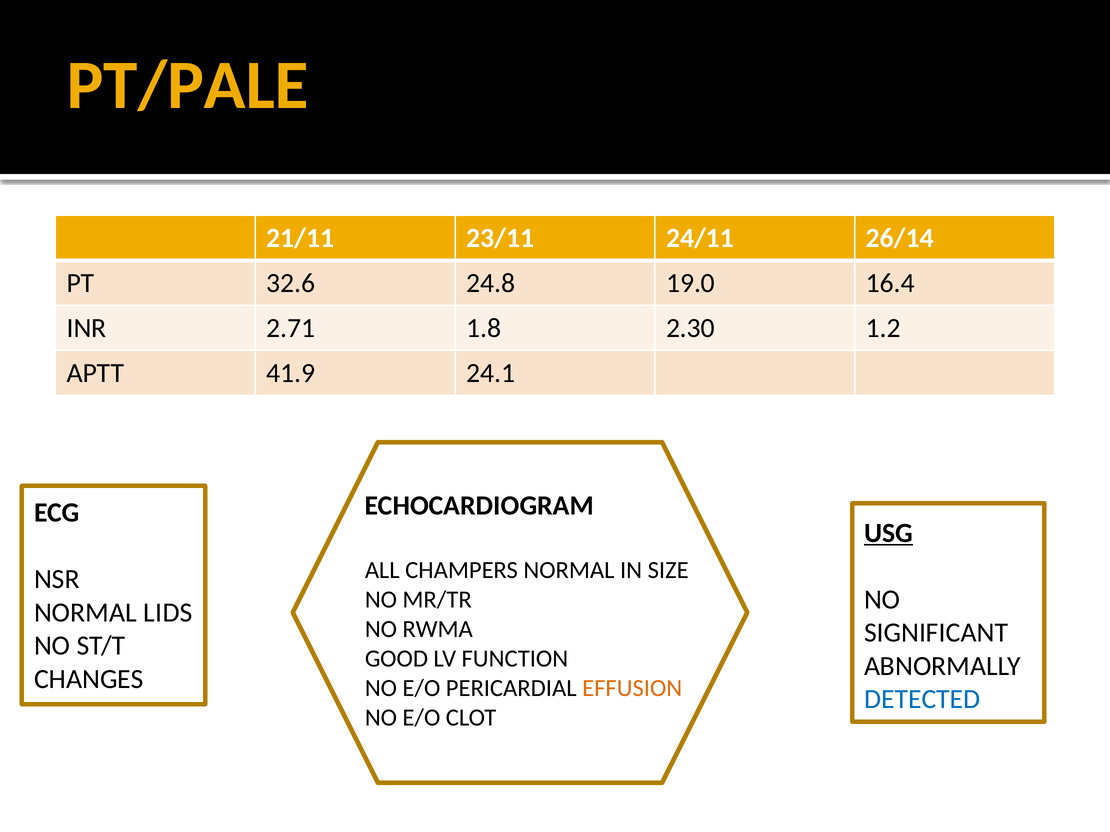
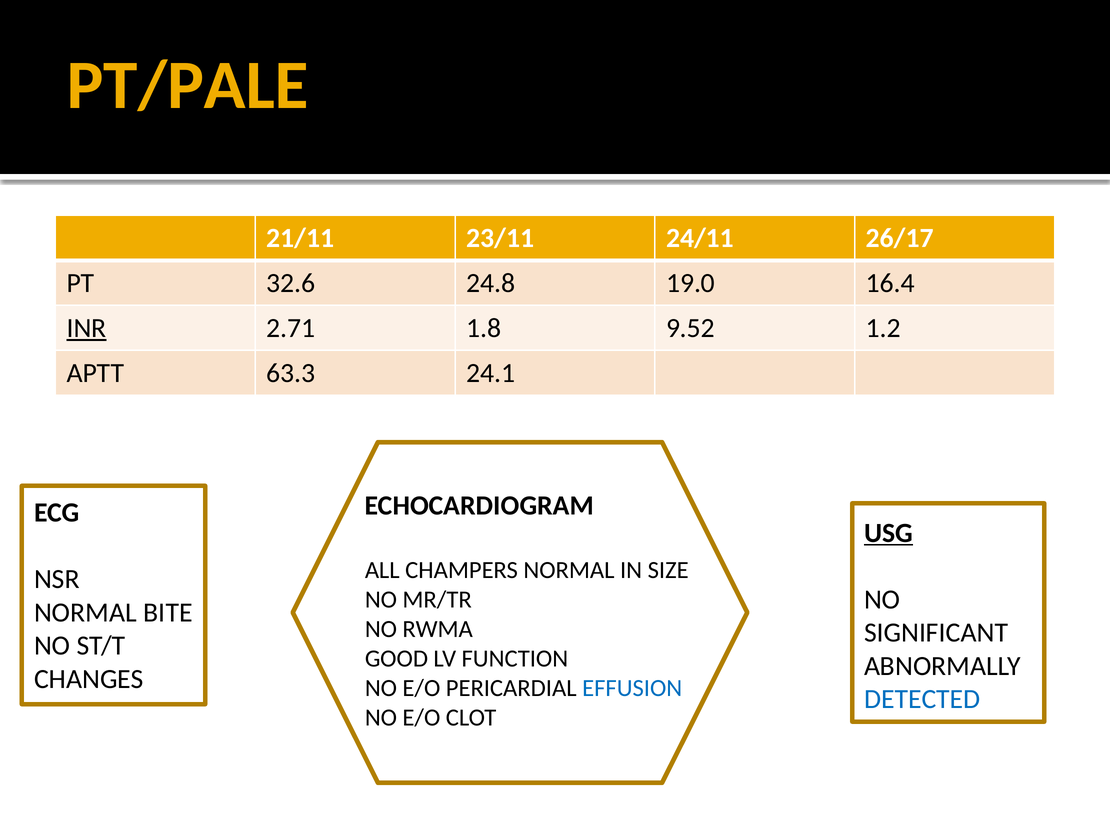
26/14: 26/14 -> 26/17 (900, 238)
INR underline: none -> present (87, 328)
2.30: 2.30 -> 9.52 (690, 328)
41.9: 41.9 -> 63.3 (291, 373)
LIDS: LIDS -> BITE (168, 613)
EFFUSION colour: orange -> blue (632, 689)
